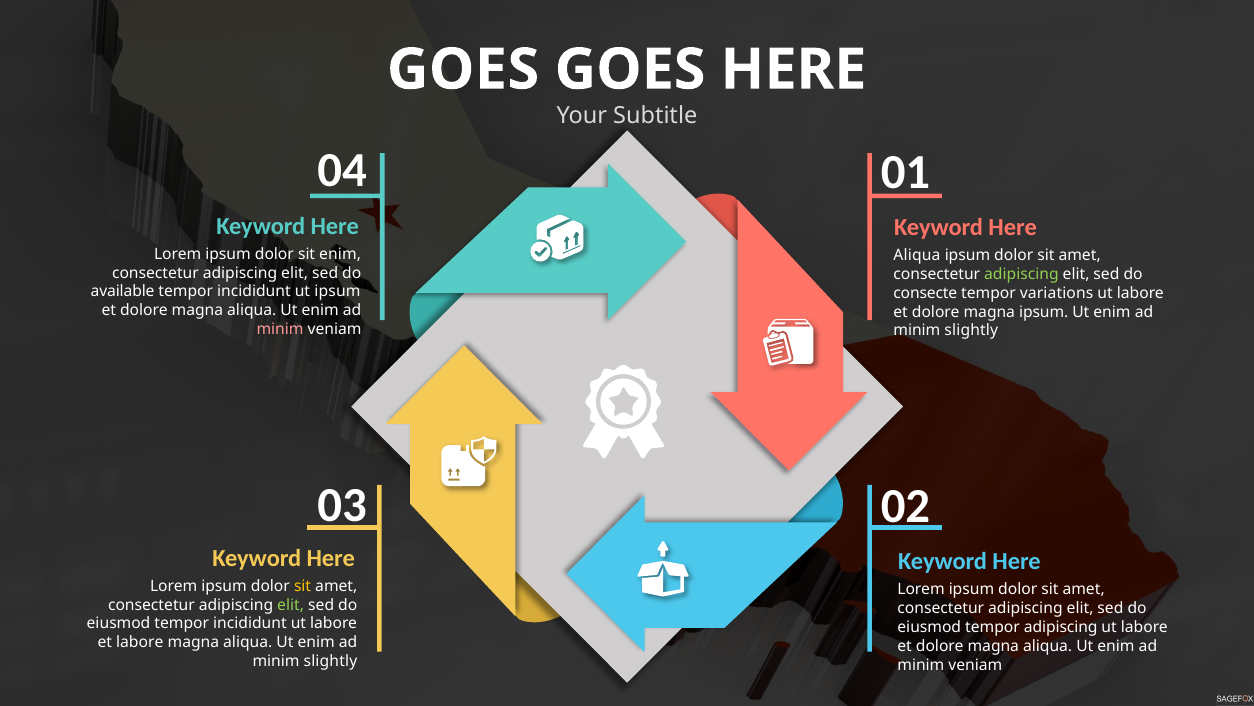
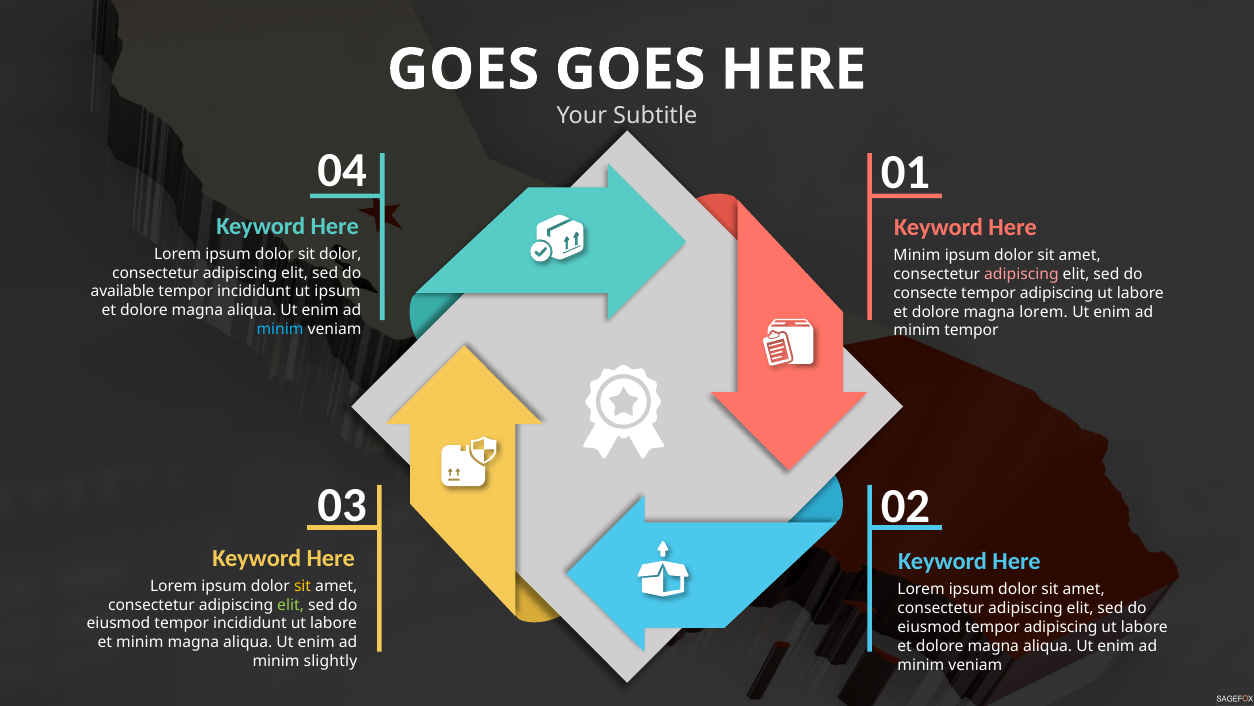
sit enim: enim -> dolor (340, 254)
Aliqua: Aliqua -> Minim (917, 255)
adipiscing colour: light green -> pink (1021, 274)
variations: variations -> adipiscing (1057, 293)
magna ipsum: ipsum -> lorem (1044, 312)
minim colour: pink -> light blue (280, 329)
slightly: slightly -> tempor (971, 330)
et labore: labore -> minim (140, 642)
